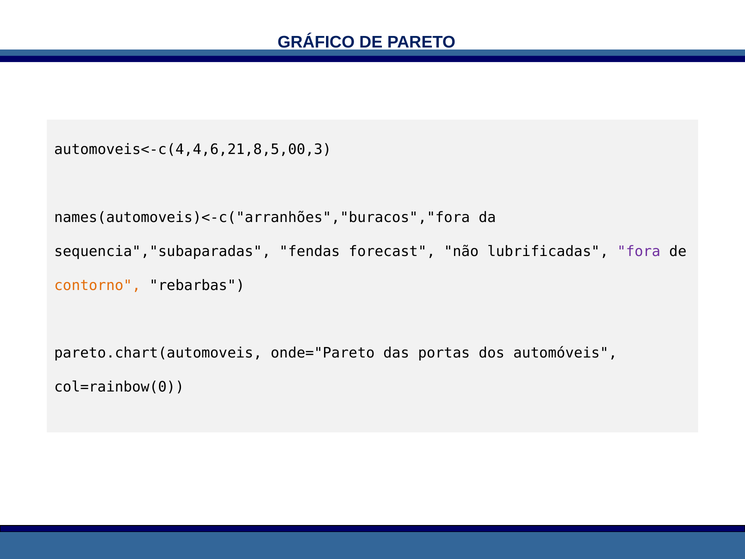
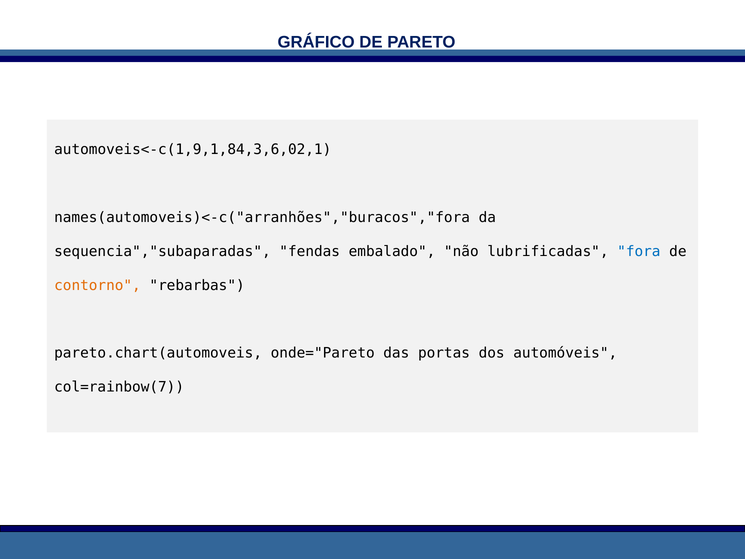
automoveis<-c(4,4,6,21,8,5,00,3: automoveis<-c(4,4,6,21,8,5,00,3 -> automoveis<-c(1,9,1,84,3,6,02,1 (193, 150)
forecast: forecast -> embalado (392, 251)
fora colour: purple -> blue (639, 251)
col=rainbow(0: col=rainbow(0 -> col=rainbow(7 (119, 387)
